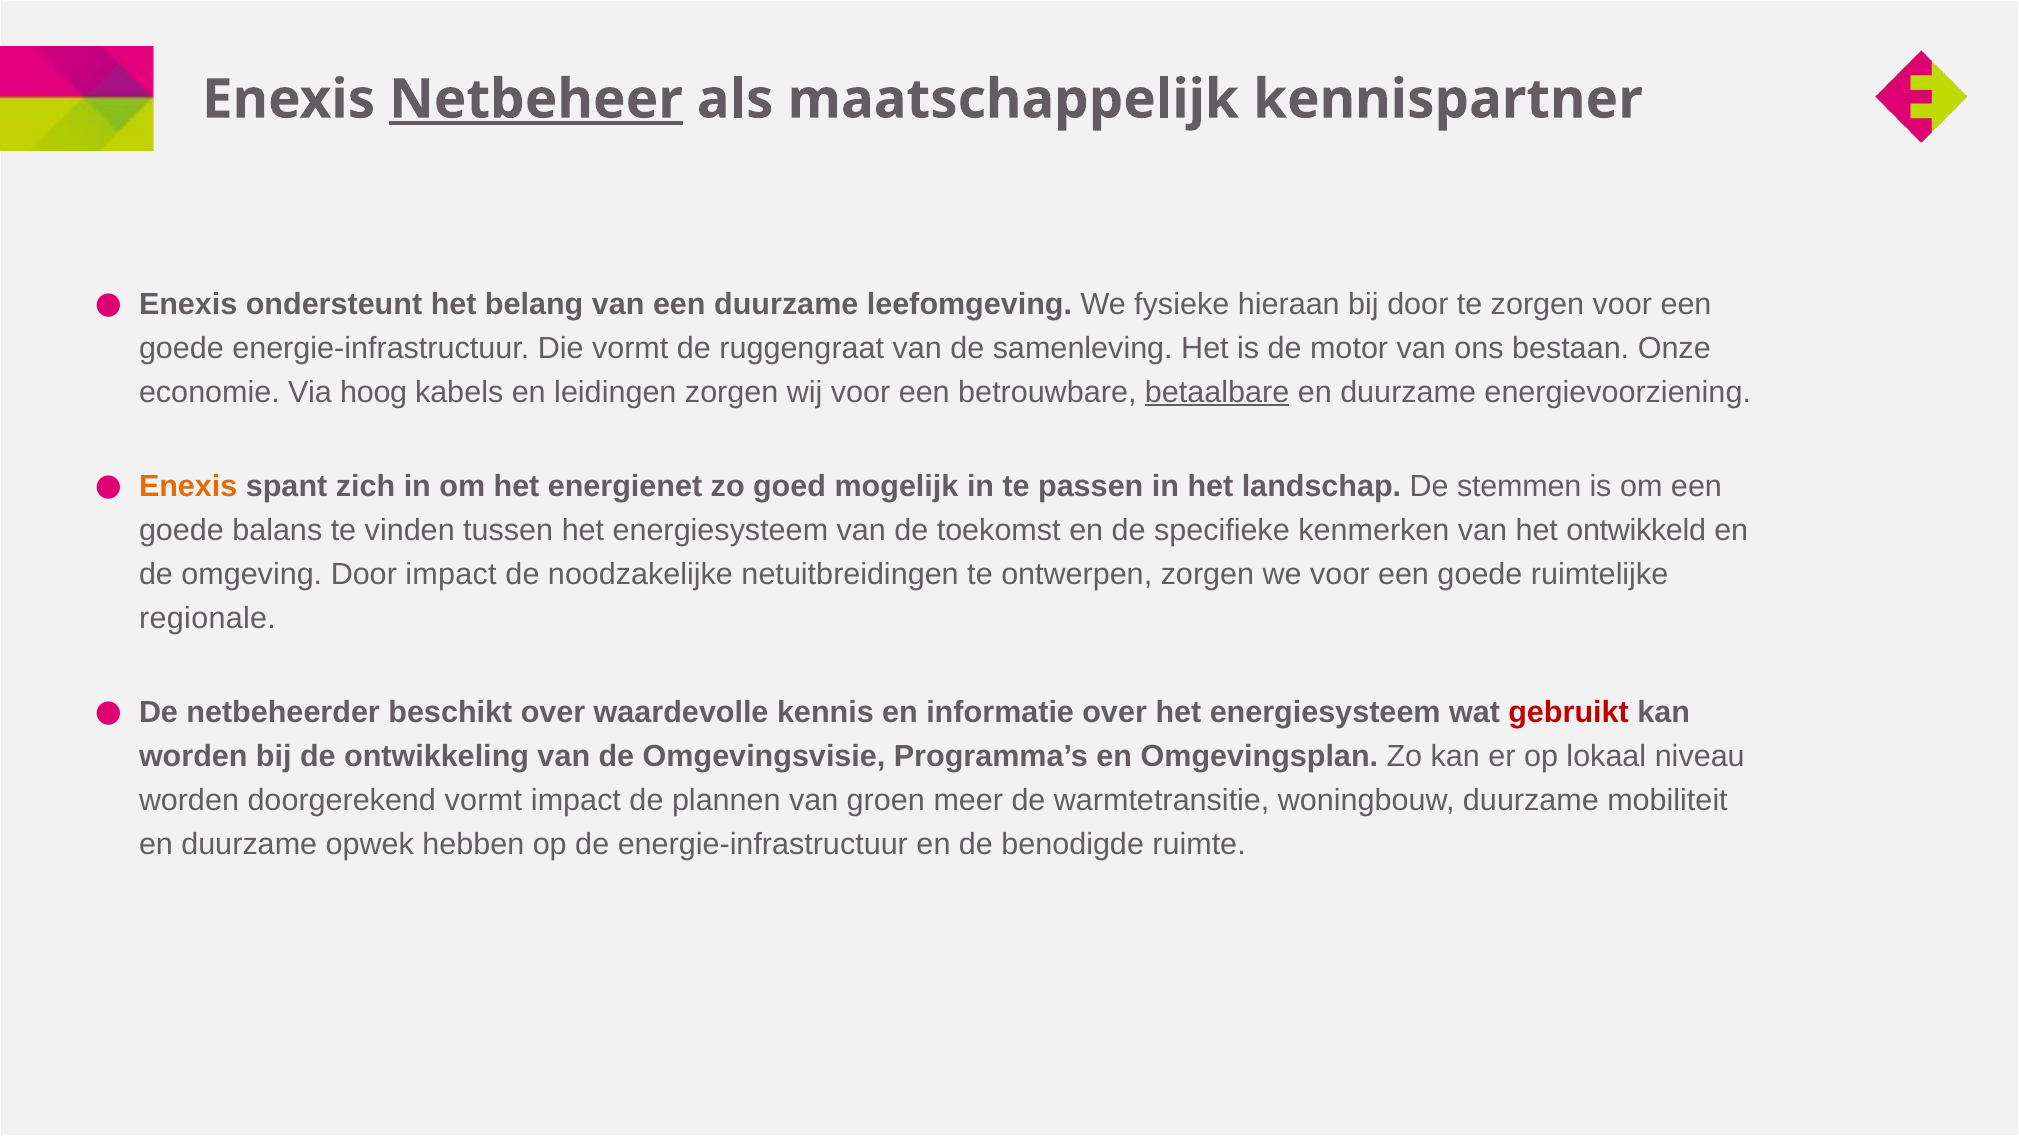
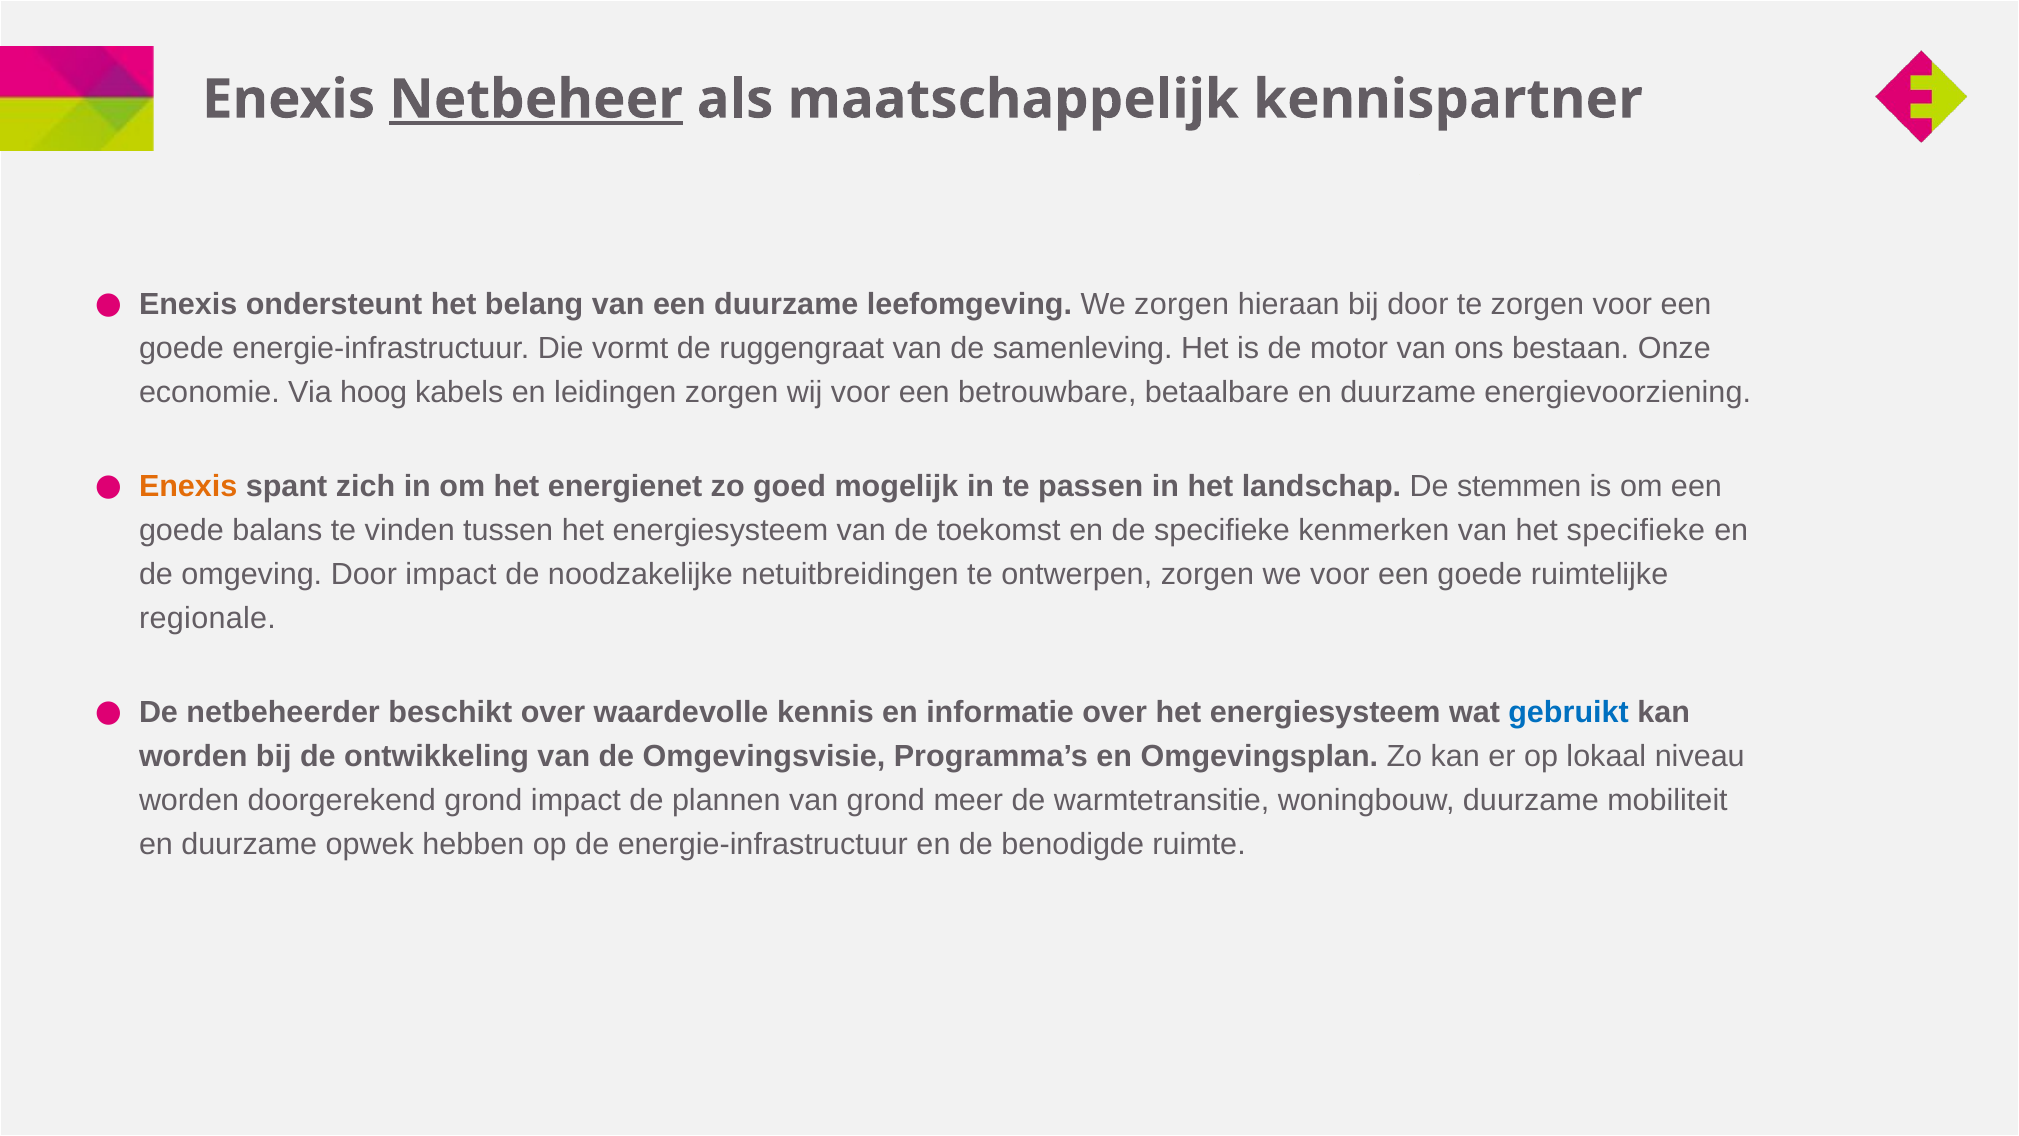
We fysieke: fysieke -> zorgen (1182, 304)
betaalbare underline: present -> none (1217, 392)
het ontwikkeld: ontwikkeld -> specifieke (1636, 530)
gebruikt colour: red -> blue (1569, 712)
doorgerekend vormt: vormt -> grond (483, 800)
van groen: groen -> grond (886, 800)
